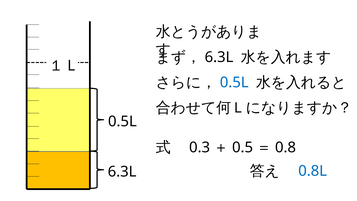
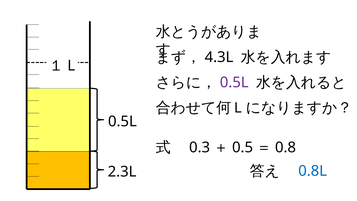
6.3L: 6.3L -> 4.3L (219, 57)
0.5L colour: blue -> purple (234, 82)
6.3L: 6.3L -> 2.3L (122, 172)
